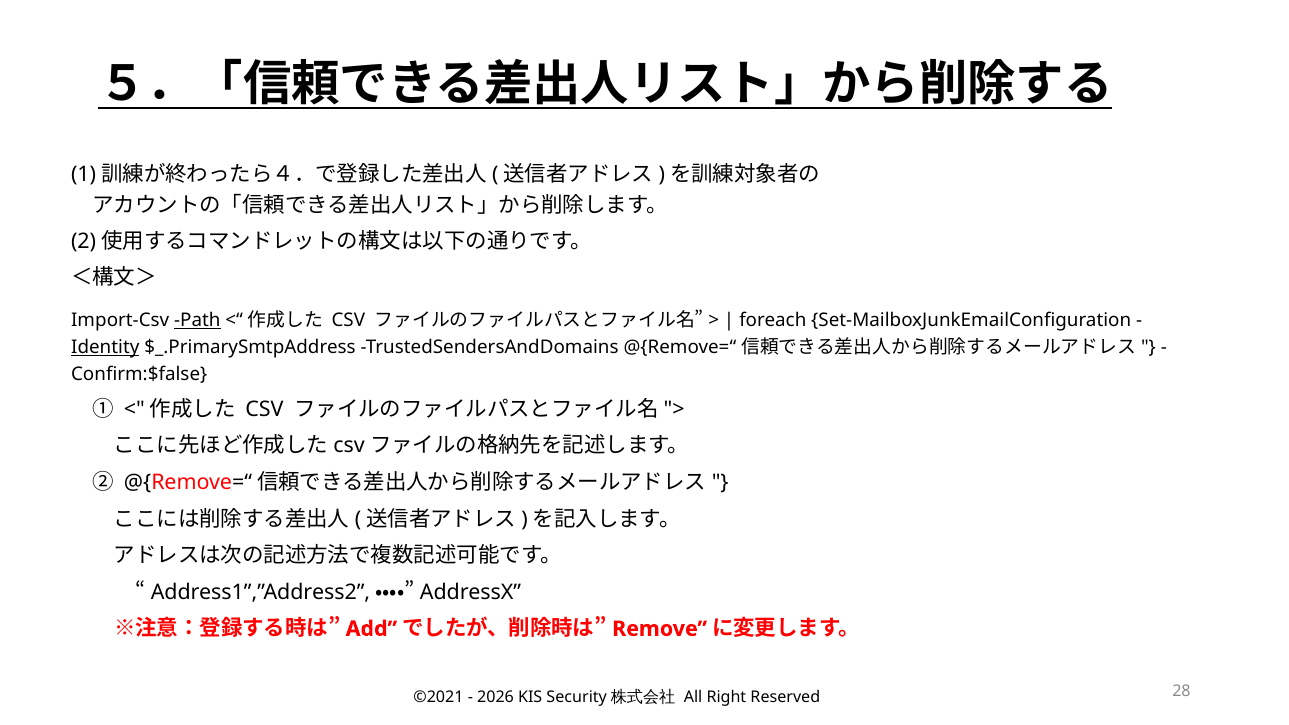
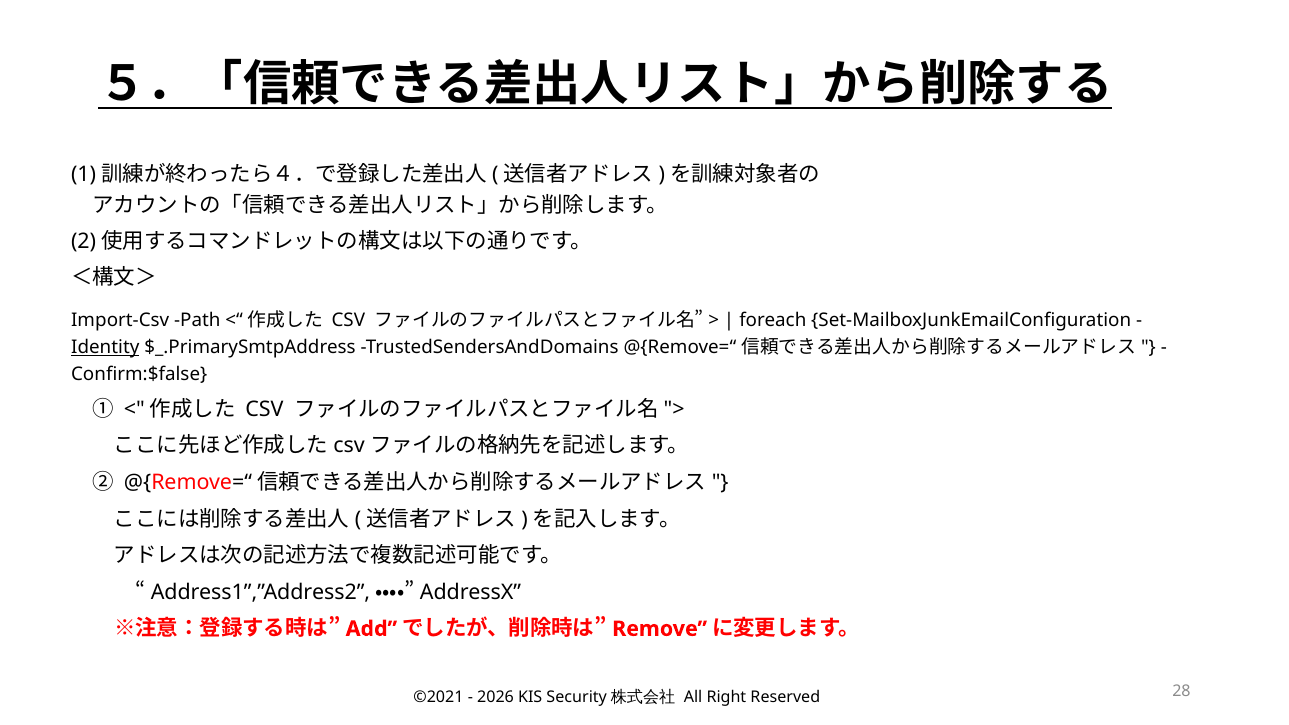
Path underline: present -> none (197, 320)
